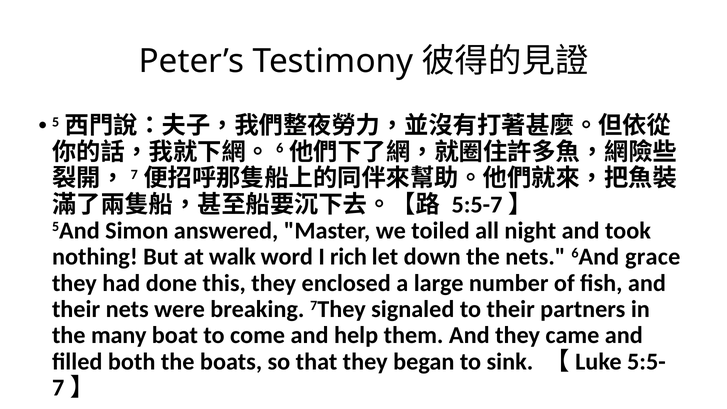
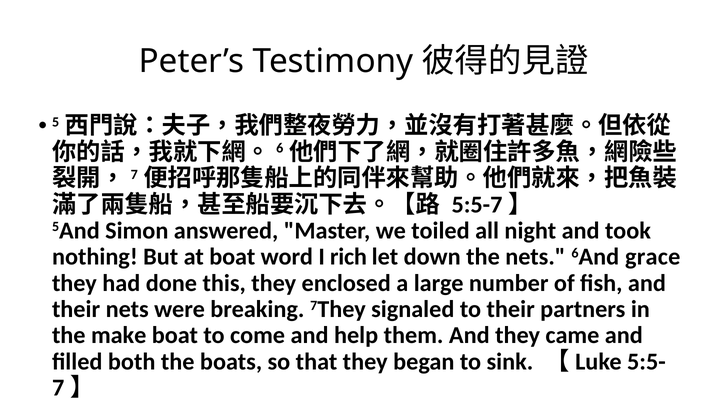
at walk: walk -> boat (232, 257)
many: many -> make (119, 335)
